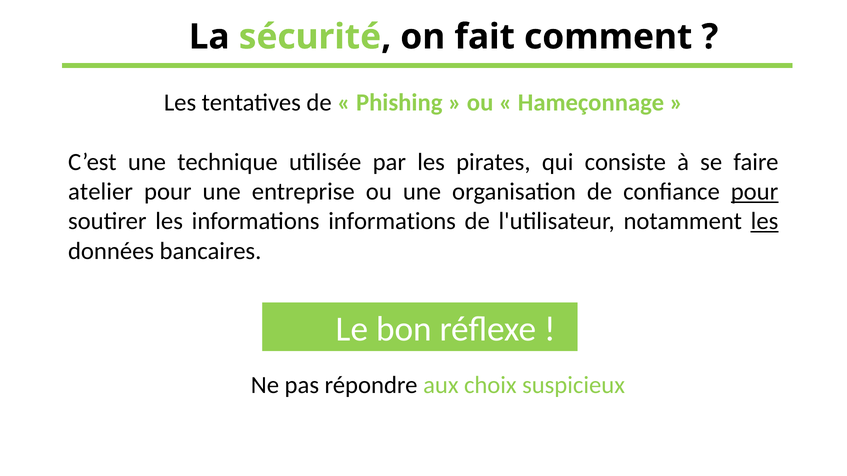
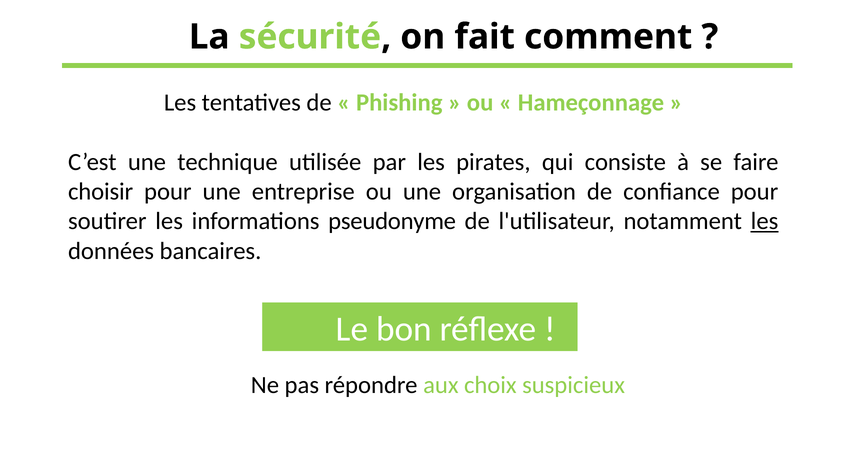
atelier: atelier -> choisir (101, 192)
pour underline: present -> none (755, 192)
informations informations: informations -> pseudonyme (392, 221)
